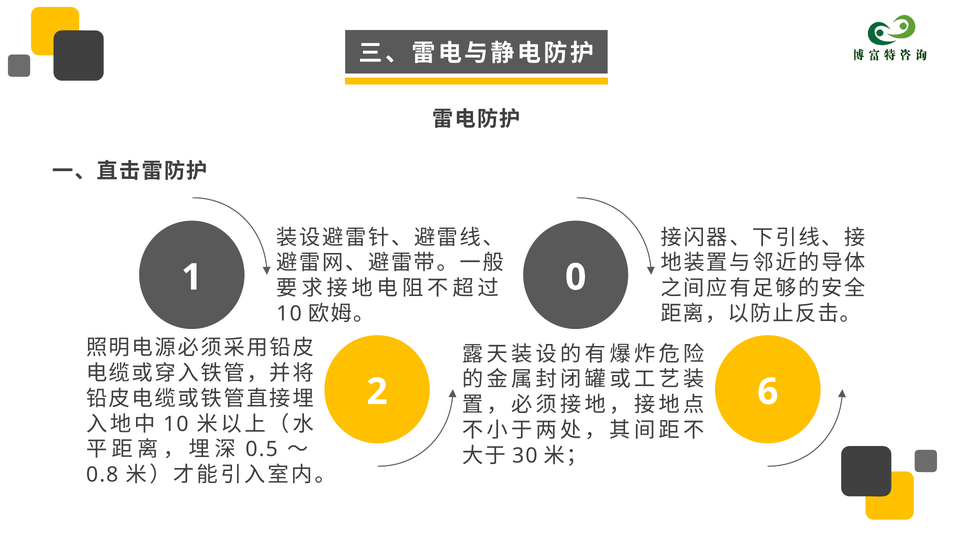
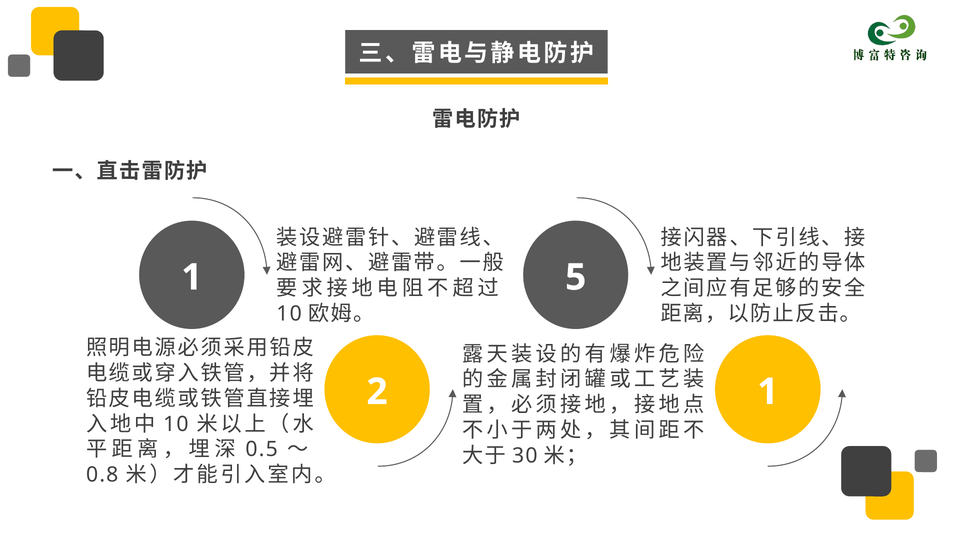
0: 0 -> 5 (576, 277)
2 6: 6 -> 1 (768, 392)
